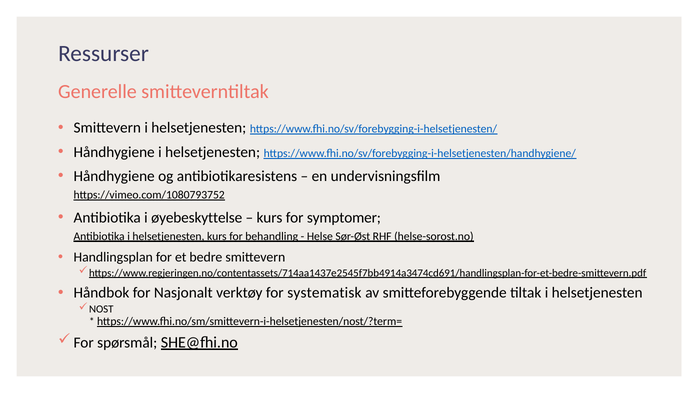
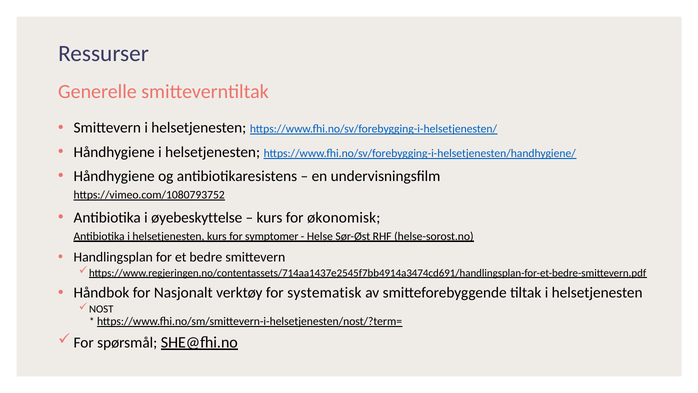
symptomer: symptomer -> økonomisk (344, 217)
behandling: behandling -> symptomer (272, 236)
